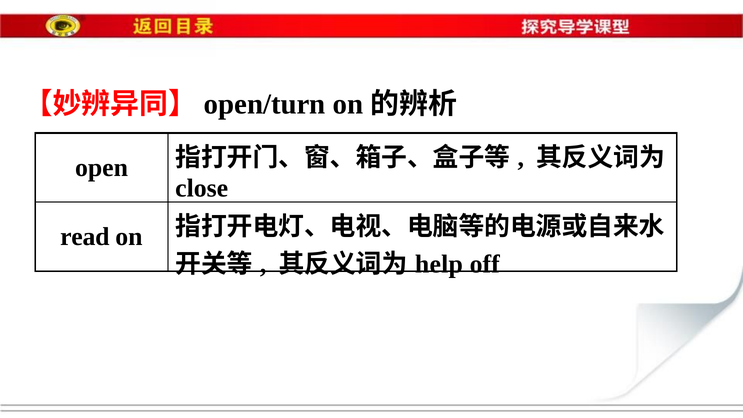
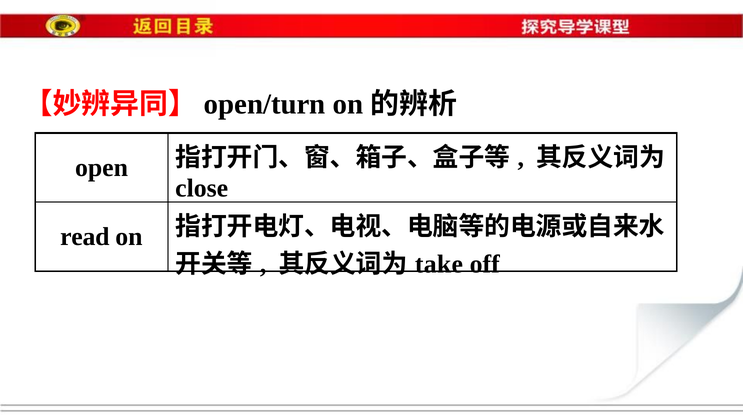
help: help -> take (439, 264)
